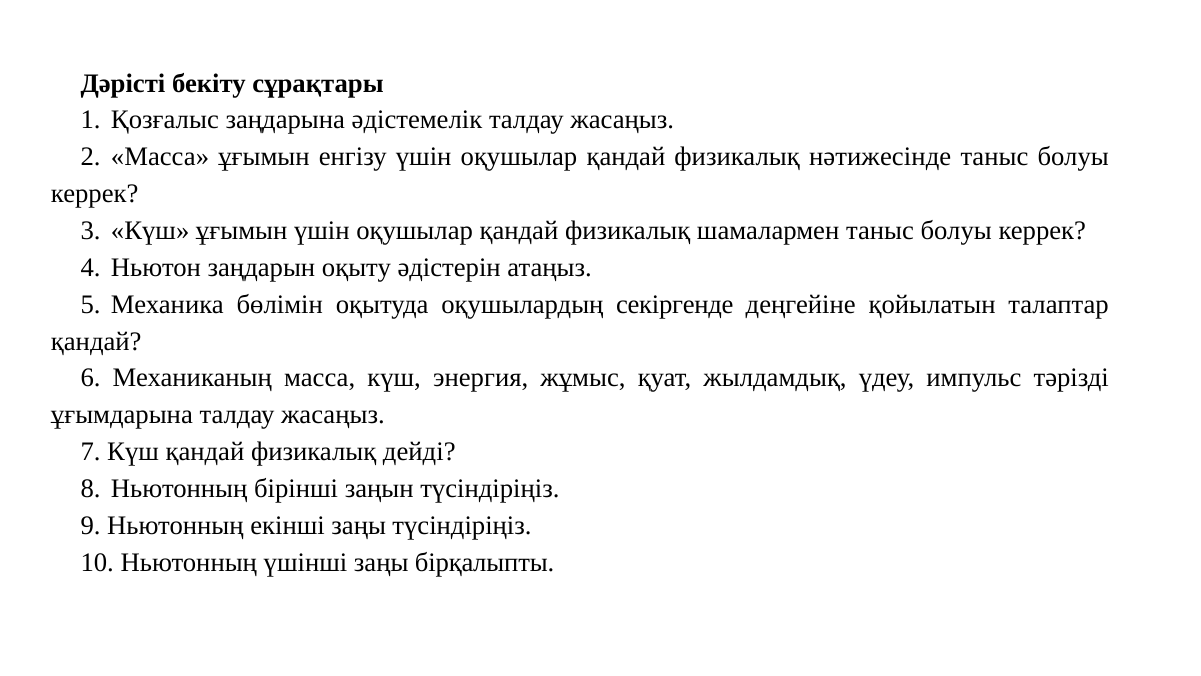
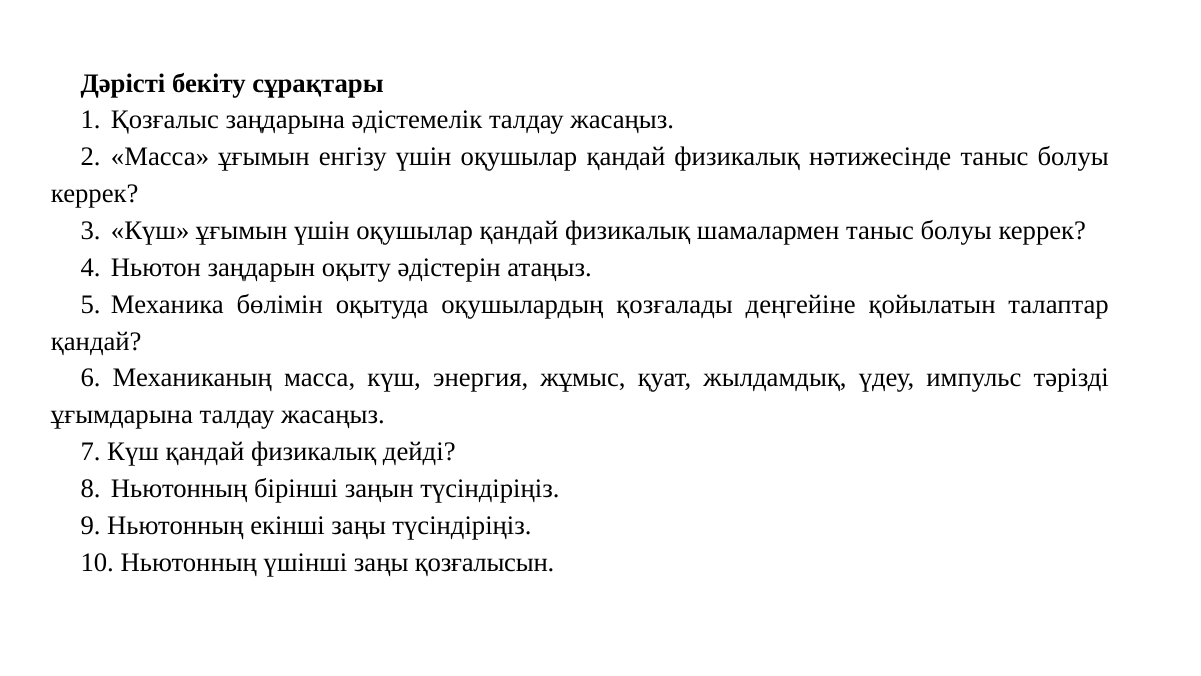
секіргенде: секіргенде -> қозғалады (675, 304)
бірқалыпты: бірқалыпты -> қозғалысын (485, 562)
